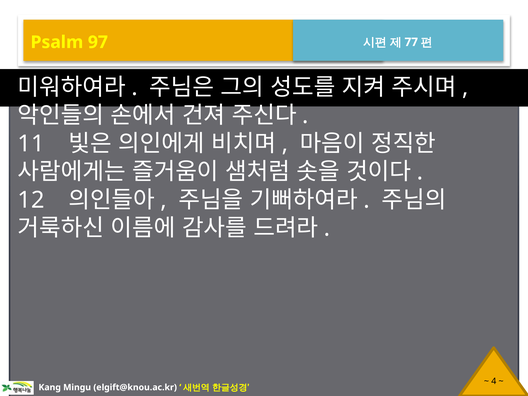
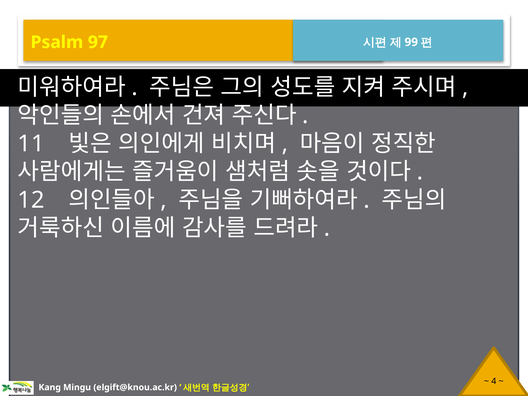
77: 77 -> 99 (411, 42)
